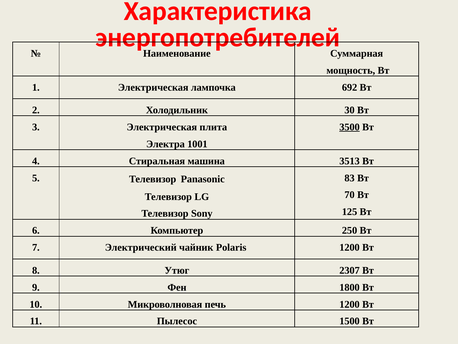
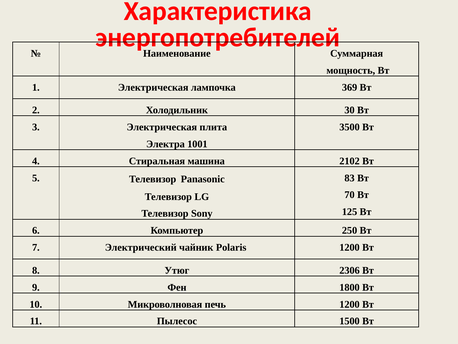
692: 692 -> 369 (350, 87)
3500 underline: present -> none (350, 127)
3513: 3513 -> 2102 (350, 161)
2307: 2307 -> 2306 (350, 270)
